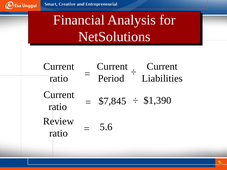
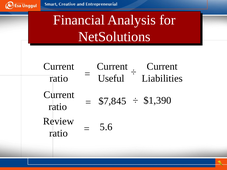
Period: Period -> Useful (111, 79)
